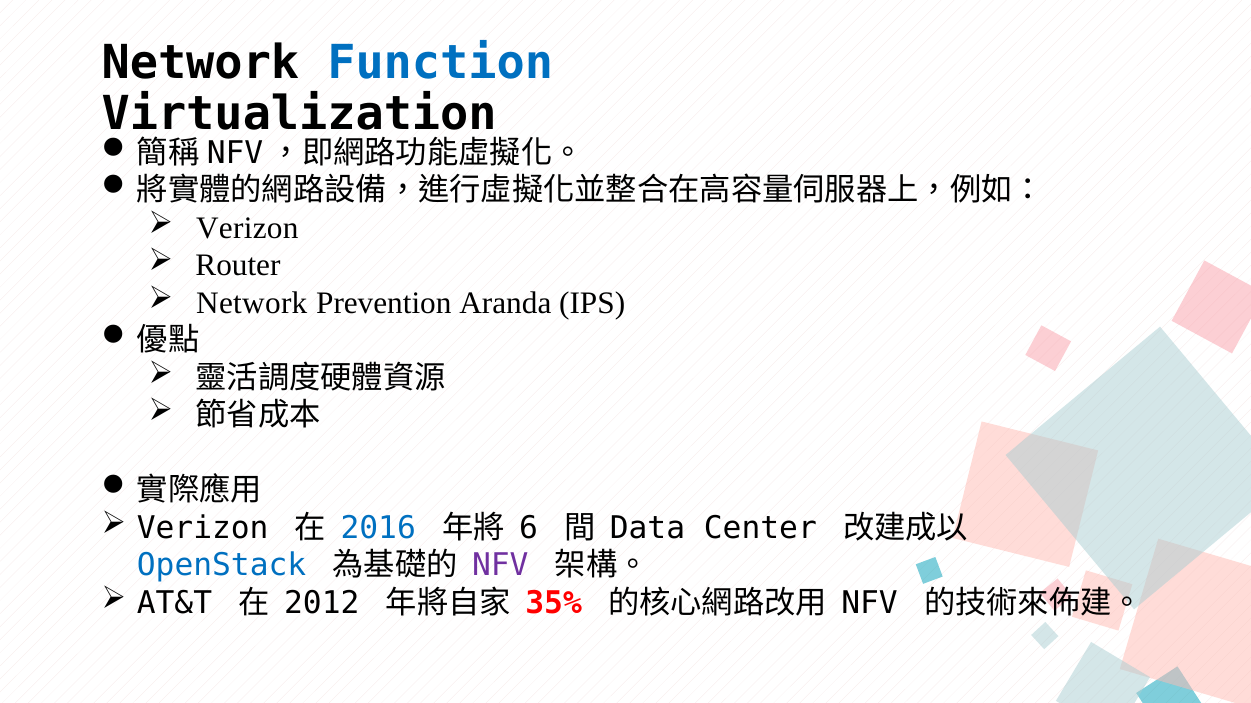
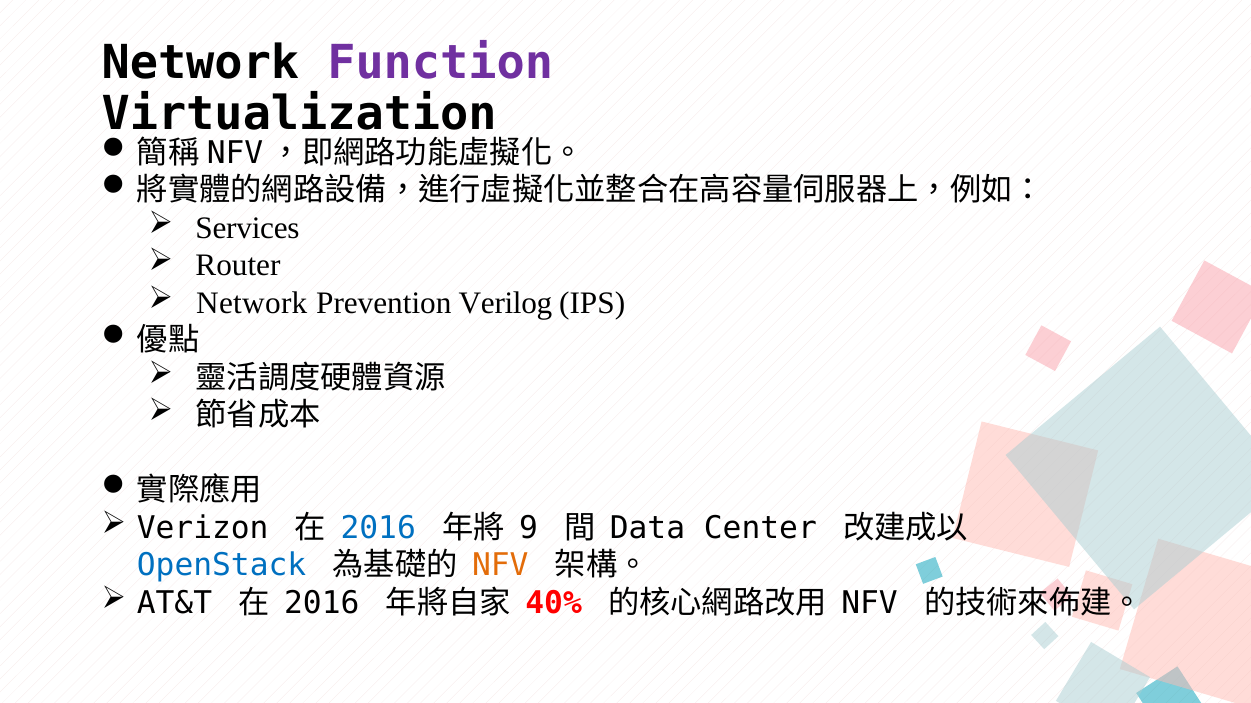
Function colour: blue -> purple (440, 63)
Verizon: Verizon -> Services (248, 228)
Aranda: Aranda -> Verilog (505, 303)
6: 6 -> 9 (529, 529)
NFV colour: purple -> orange (500, 566)
2012: 2012 -> 2016 (322, 604)
35%: 35% -> 40% (554, 604)
